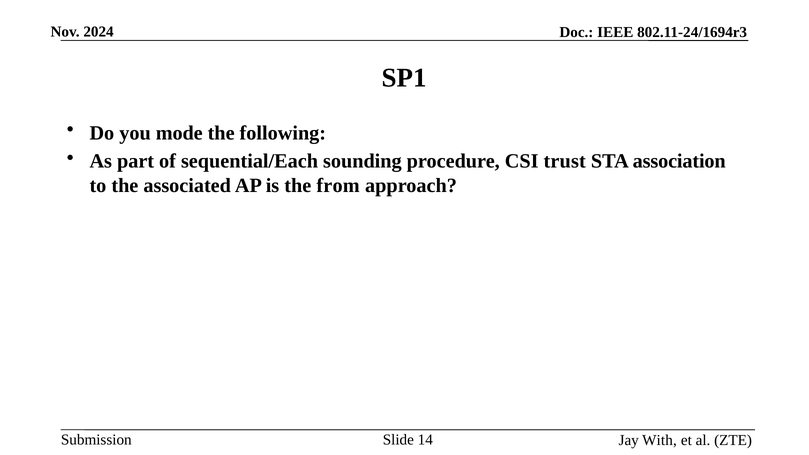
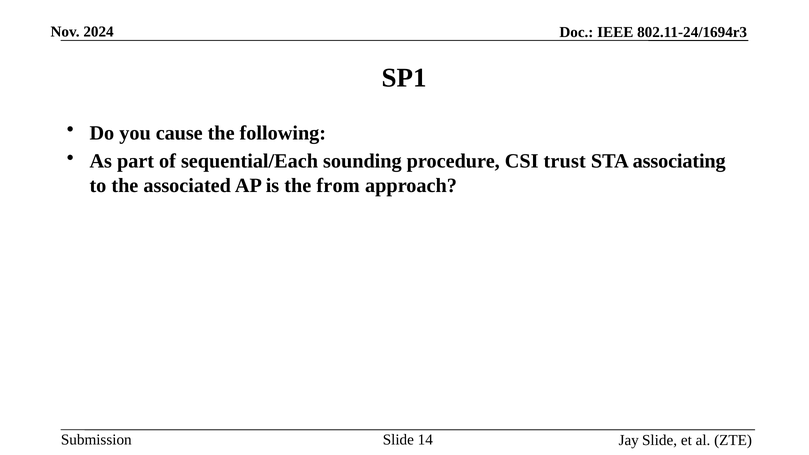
mode: mode -> cause (179, 133)
association: association -> associating (679, 161)
Jay With: With -> Slide (660, 440)
